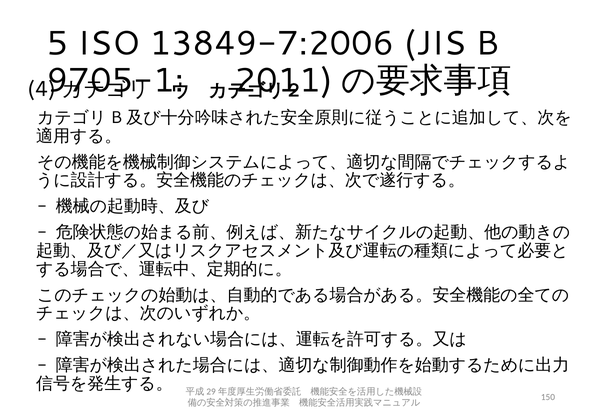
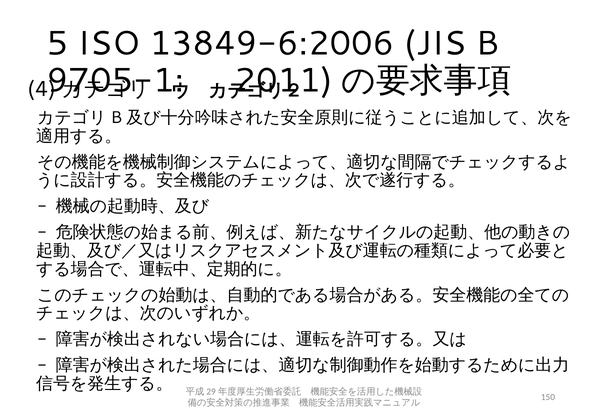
13849-7:2006: 13849-7:2006 -> 13849-6:2006 (272, 44)
